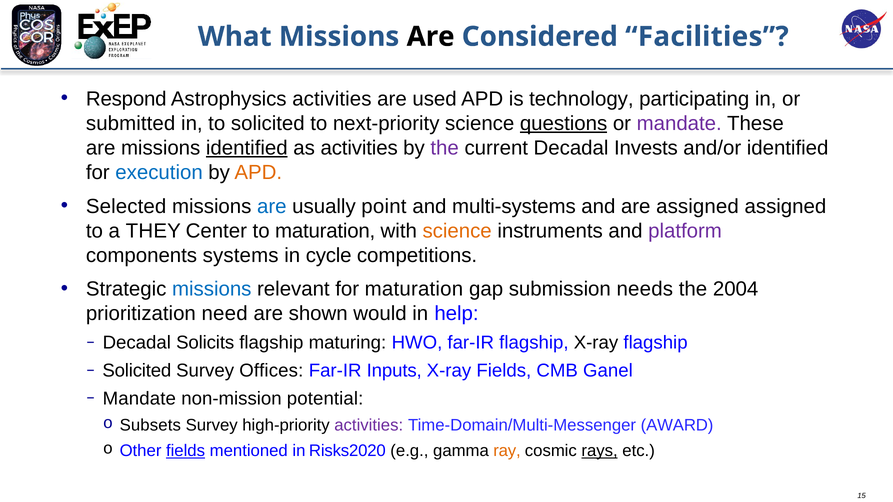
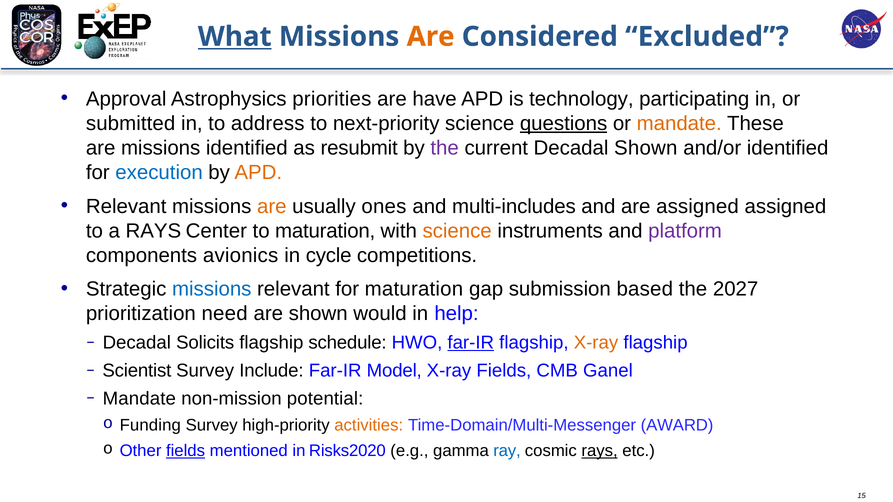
What underline: none -> present (235, 37)
Are colour: black -> orange (431, 37)
Facilities: Facilities -> Excluded (707, 37)
Respond: Respond -> Approval (126, 99)
Astrophysics activities: activities -> priorities (332, 99)
used: used -> have (435, 99)
to solicited: solicited -> address (268, 123)
mandate colour: purple -> orange (679, 123)
identified underline: present -> none (247, 148)
as activities: activities -> resubmit (359, 148)
Decadal Invests: Invests -> Shown (646, 148)
Selected: Selected -> Relevant (126, 206)
are colour: blue -> orange (272, 206)
point: point -> ones (384, 206)
multi-systems: multi-systems -> multi-includes (514, 206)
a THEY: THEY -> RAYS (153, 231)
systems: systems -> avionics (241, 255)
needs: needs -> based (645, 289)
2004: 2004 -> 2027 (736, 289)
maturing: maturing -> schedule (347, 343)
far-IR underline: none -> present (471, 343)
X-ray colour: black -> orange (596, 343)
Solicited: Solicited -> Scientist (137, 371)
Offices: Offices -> Include (271, 371)
Inputs: Inputs -> Model (394, 371)
Subsets: Subsets -> Funding (150, 425)
activities colour: purple -> orange (369, 425)
ray colour: orange -> blue (507, 451)
